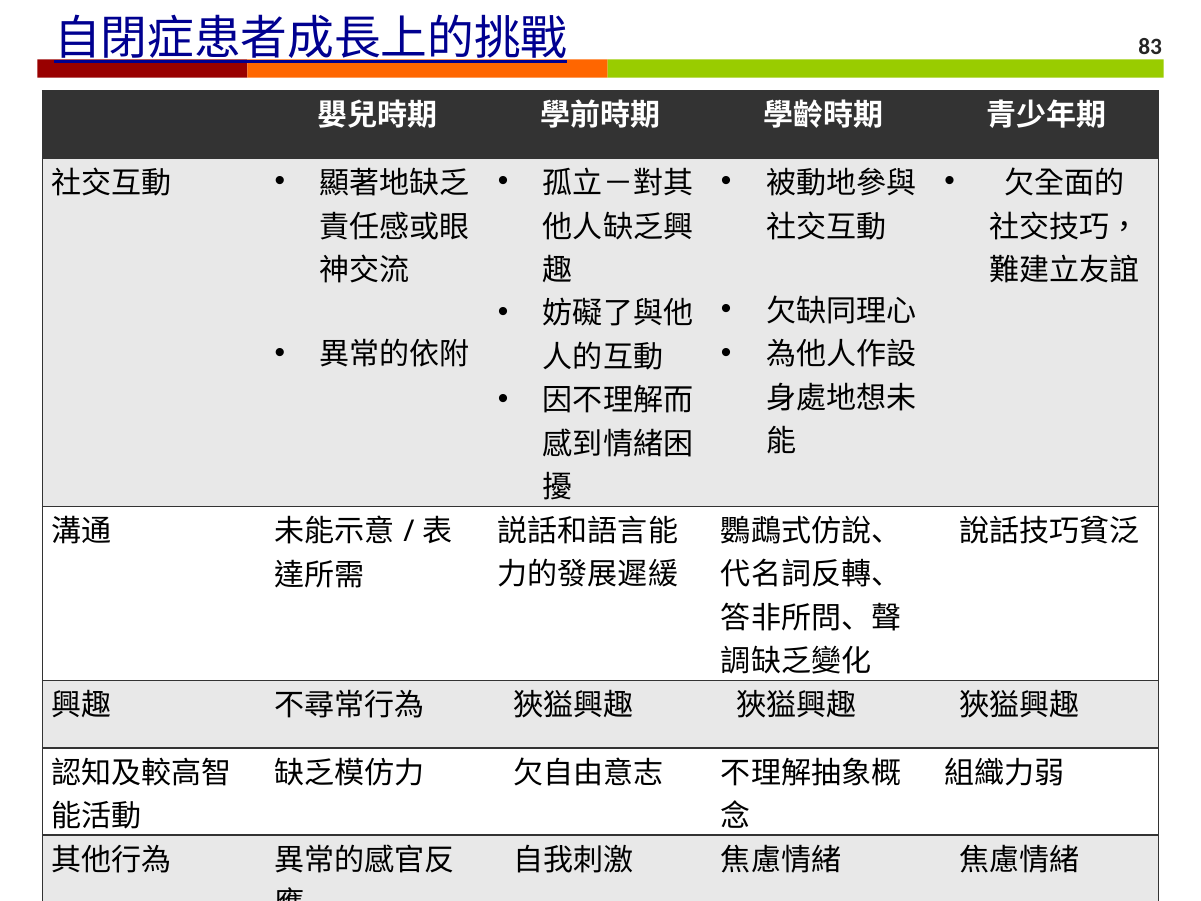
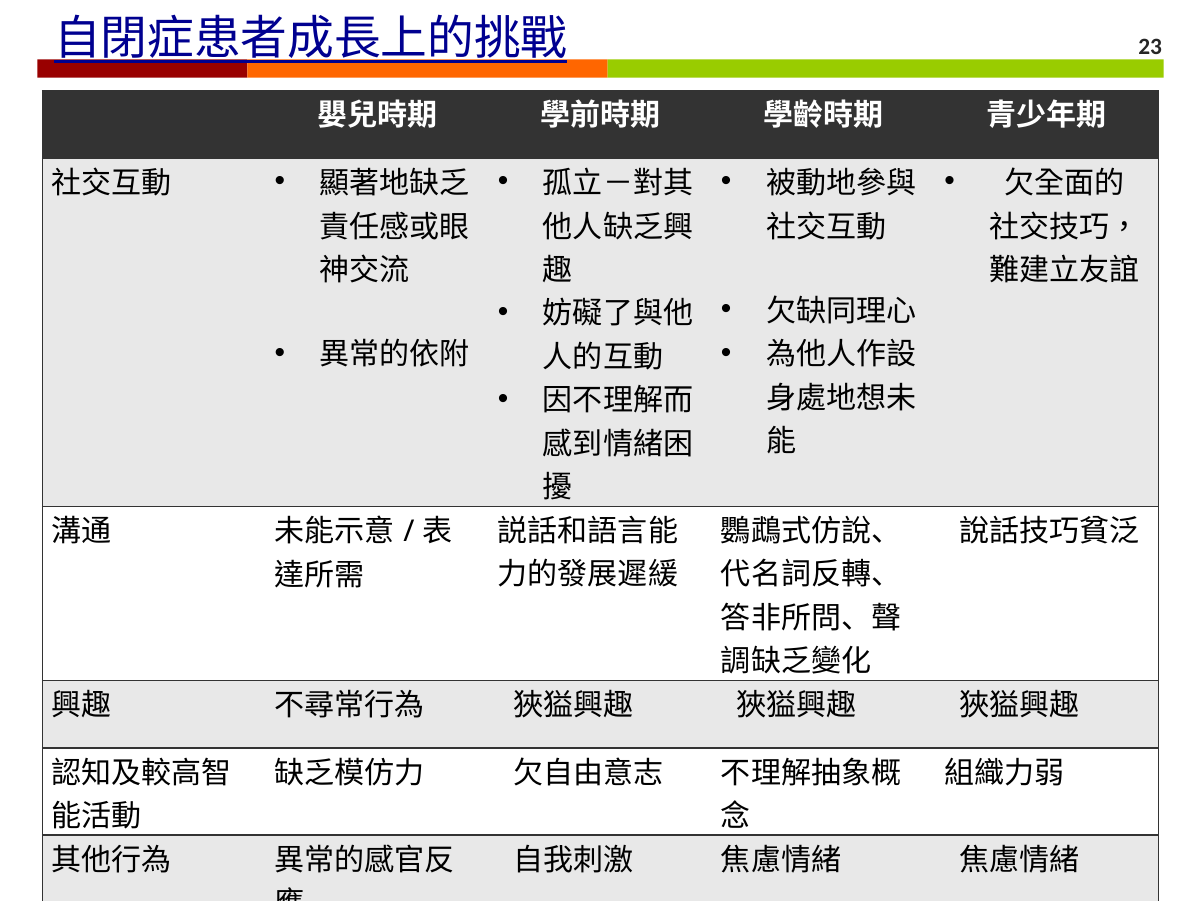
83: 83 -> 23 (1150, 47)
